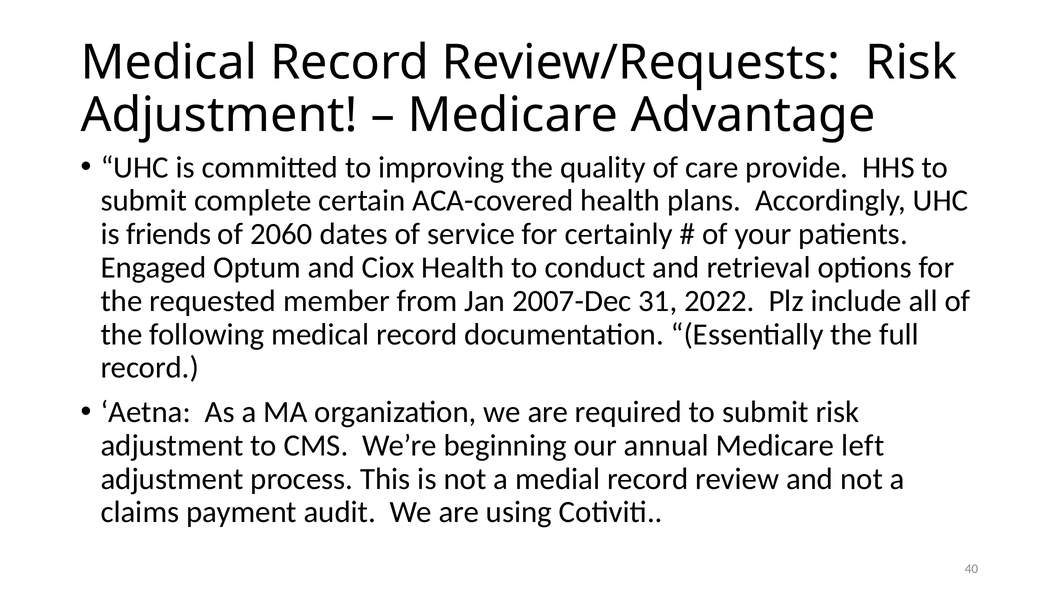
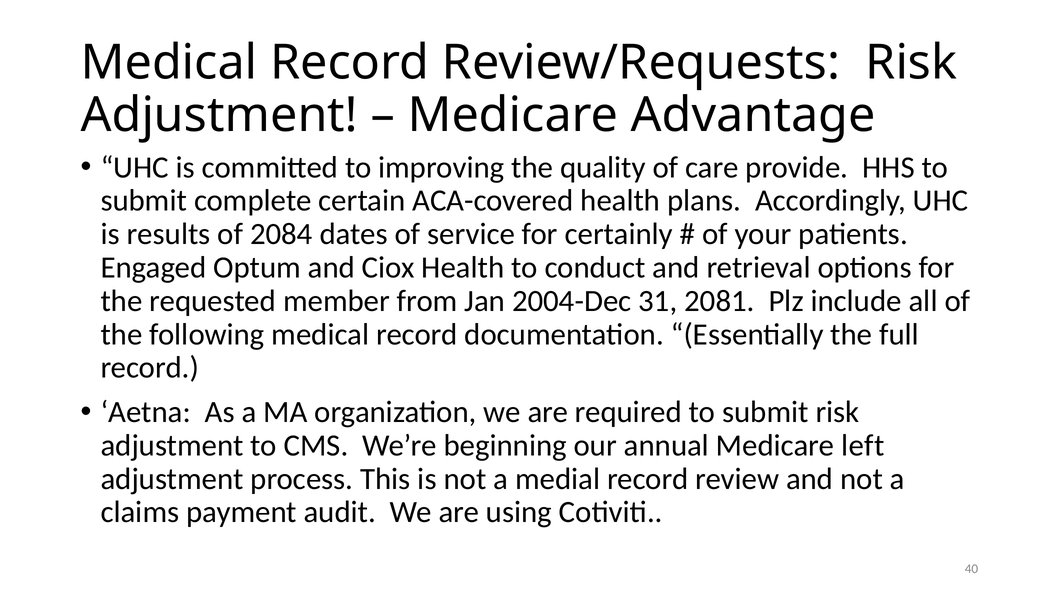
friends: friends -> results (169, 234)
2060: 2060 -> 2084 (281, 234)
2007-Dec: 2007-Dec -> 2004-Dec (572, 301)
2022: 2022 -> 2081 (719, 301)
